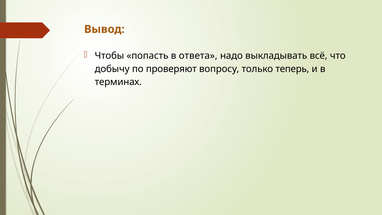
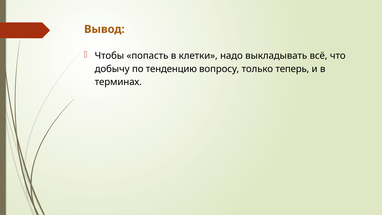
ответа: ответа -> клетки (198, 56)
проверяют: проверяют -> тенденцию (171, 69)
